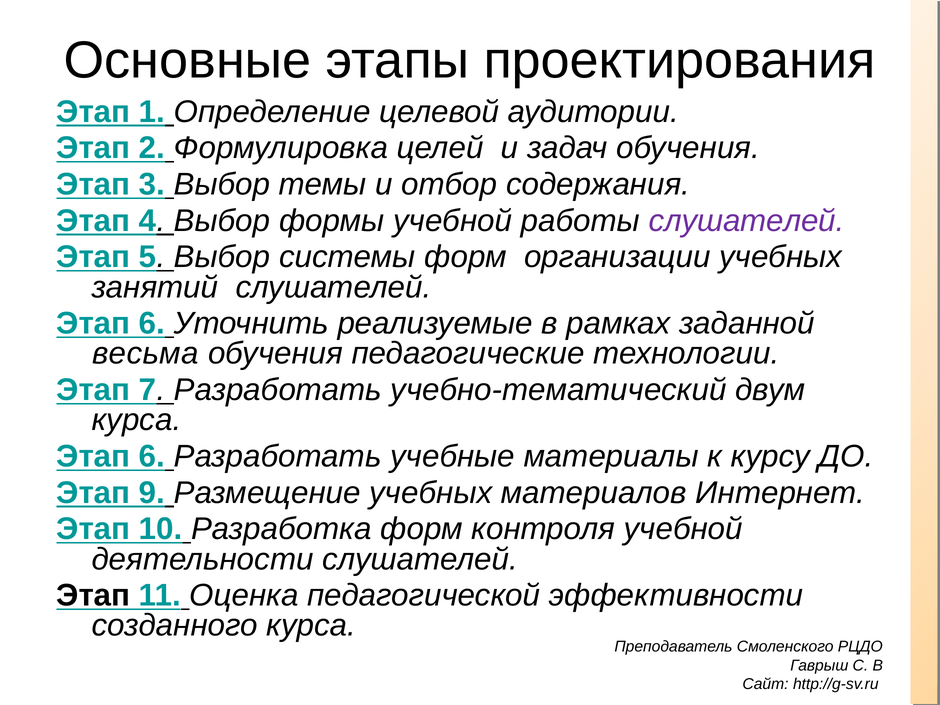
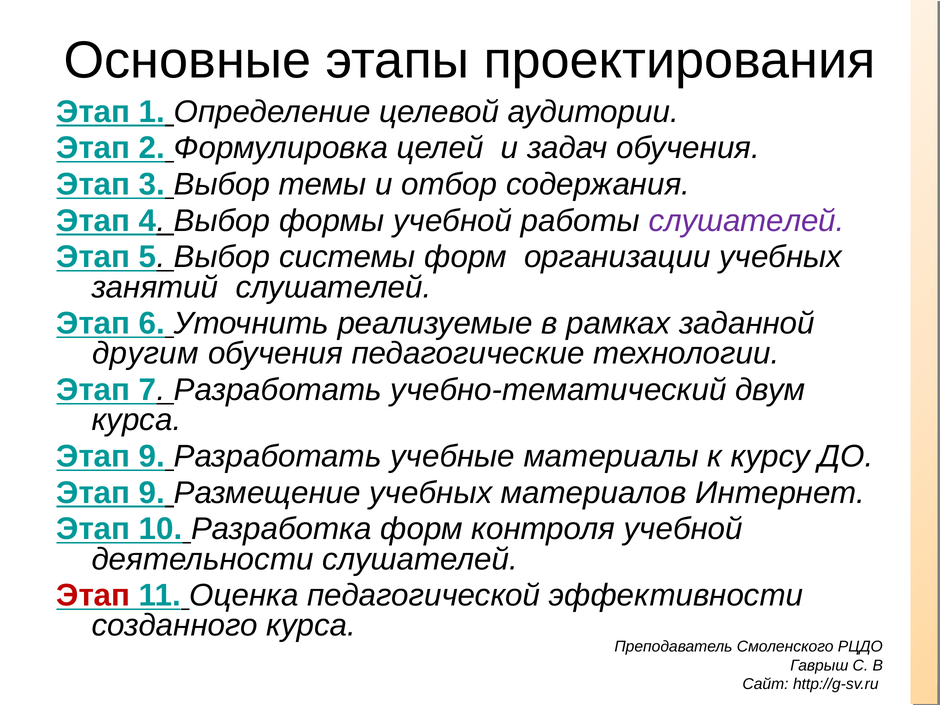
весьма: весьма -> другим (145, 354)
6: 6 -> 9 (152, 456)
Этап colour: black -> red (93, 596)
